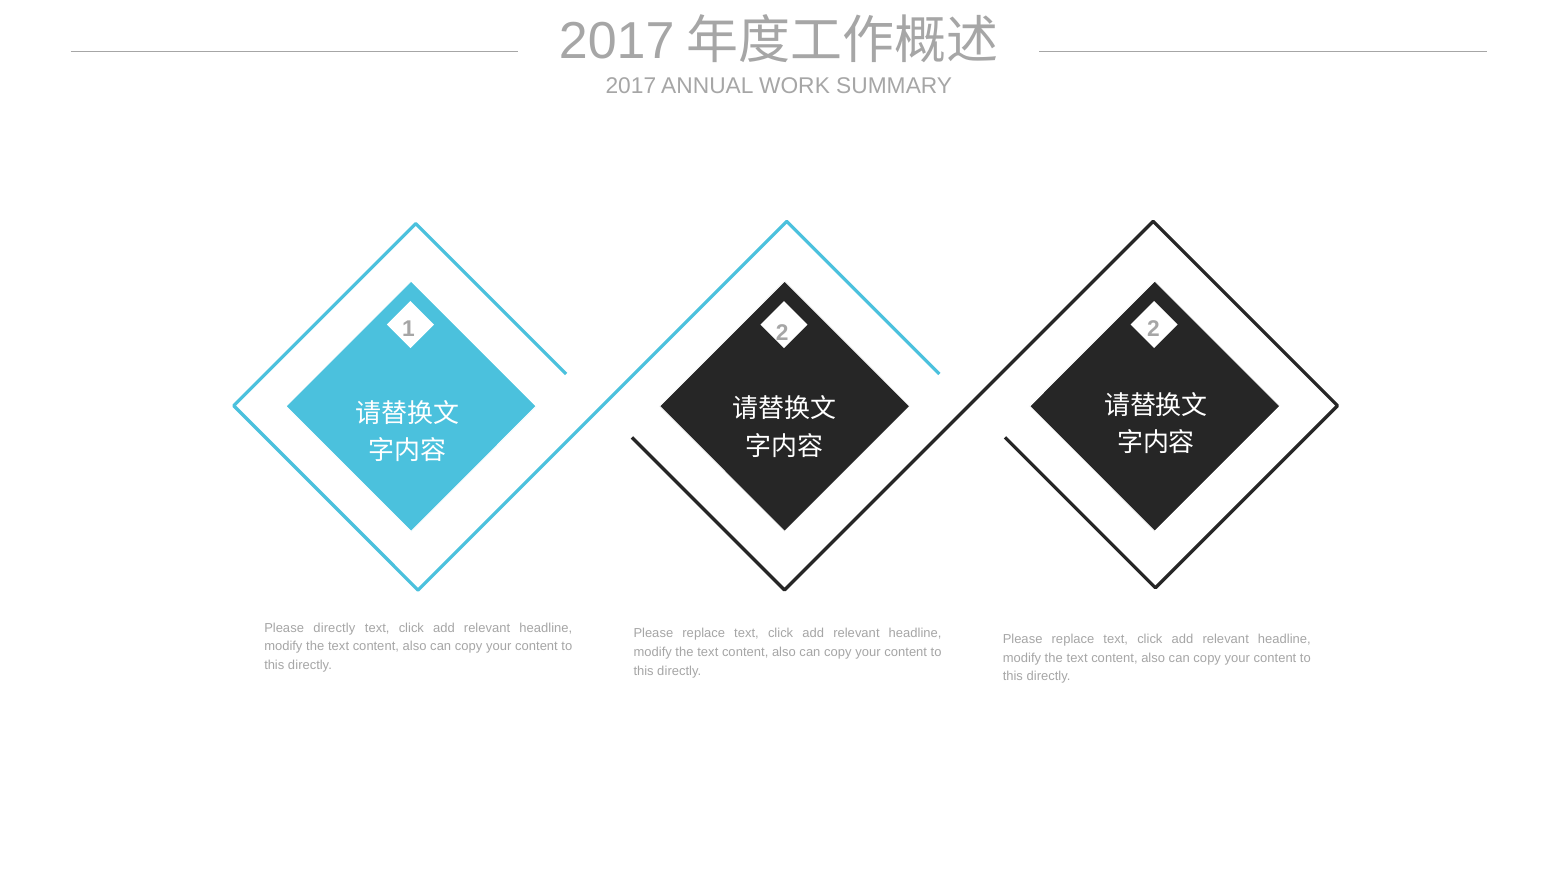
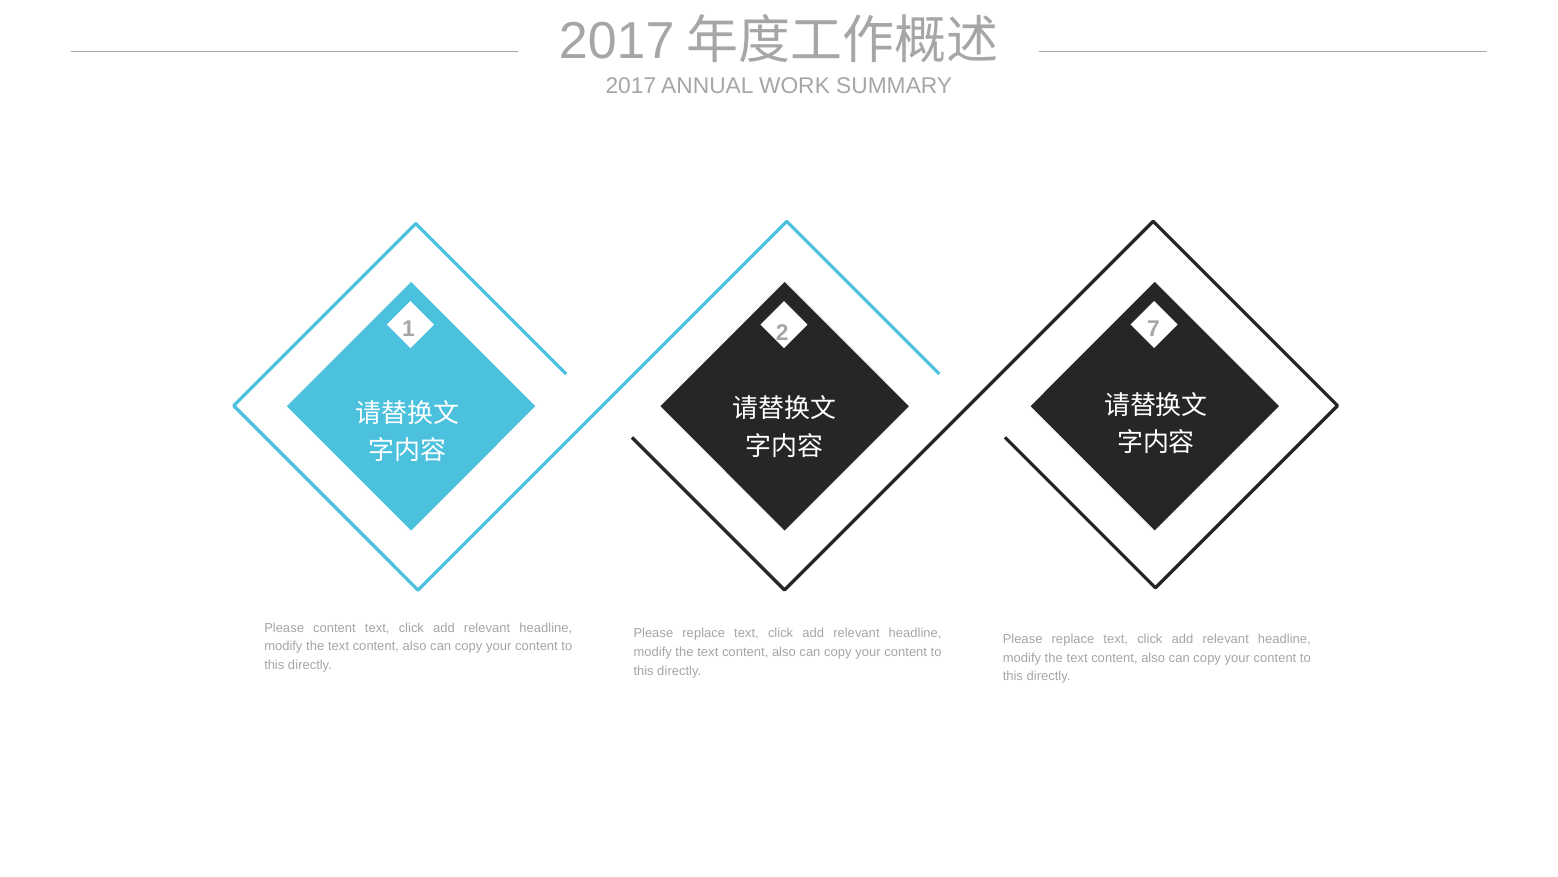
2 2: 2 -> 7 (1153, 329)
Please directly: directly -> content (334, 628)
